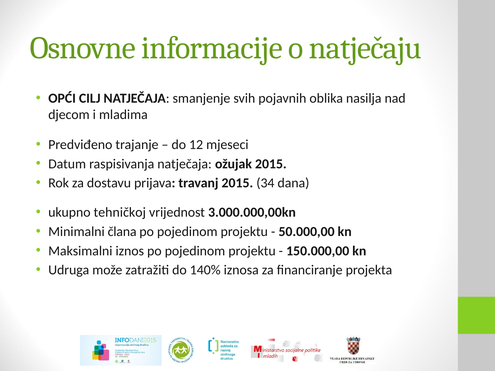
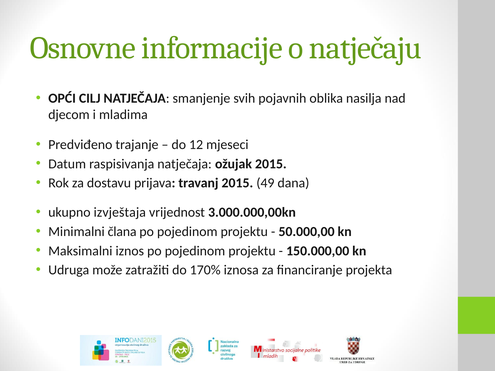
34: 34 -> 49 (265, 183)
tehničkoj: tehničkoj -> izvještaja (120, 213)
140%: 140% -> 170% (205, 270)
